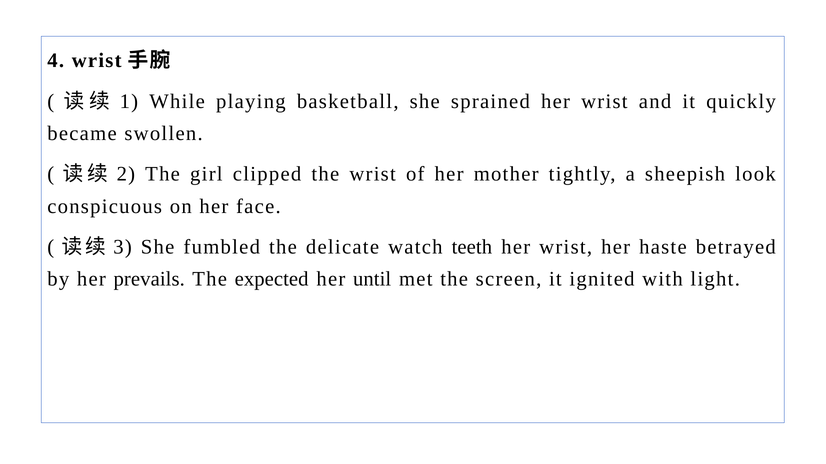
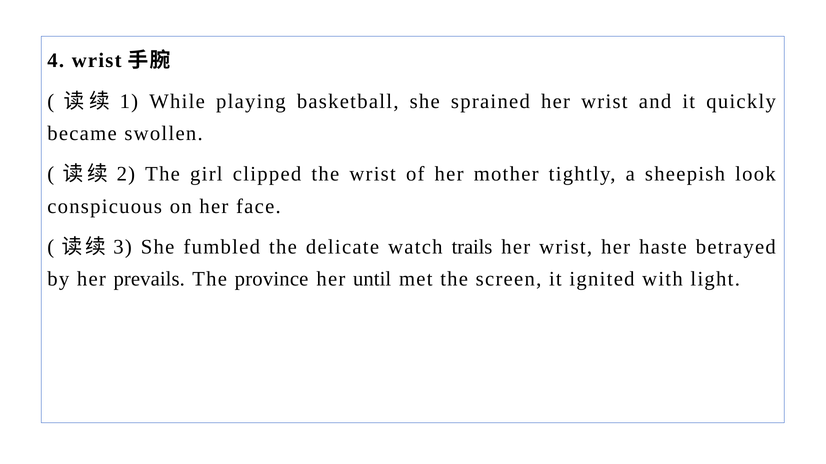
teeth: teeth -> trails (472, 247)
expected: expected -> province (272, 280)
